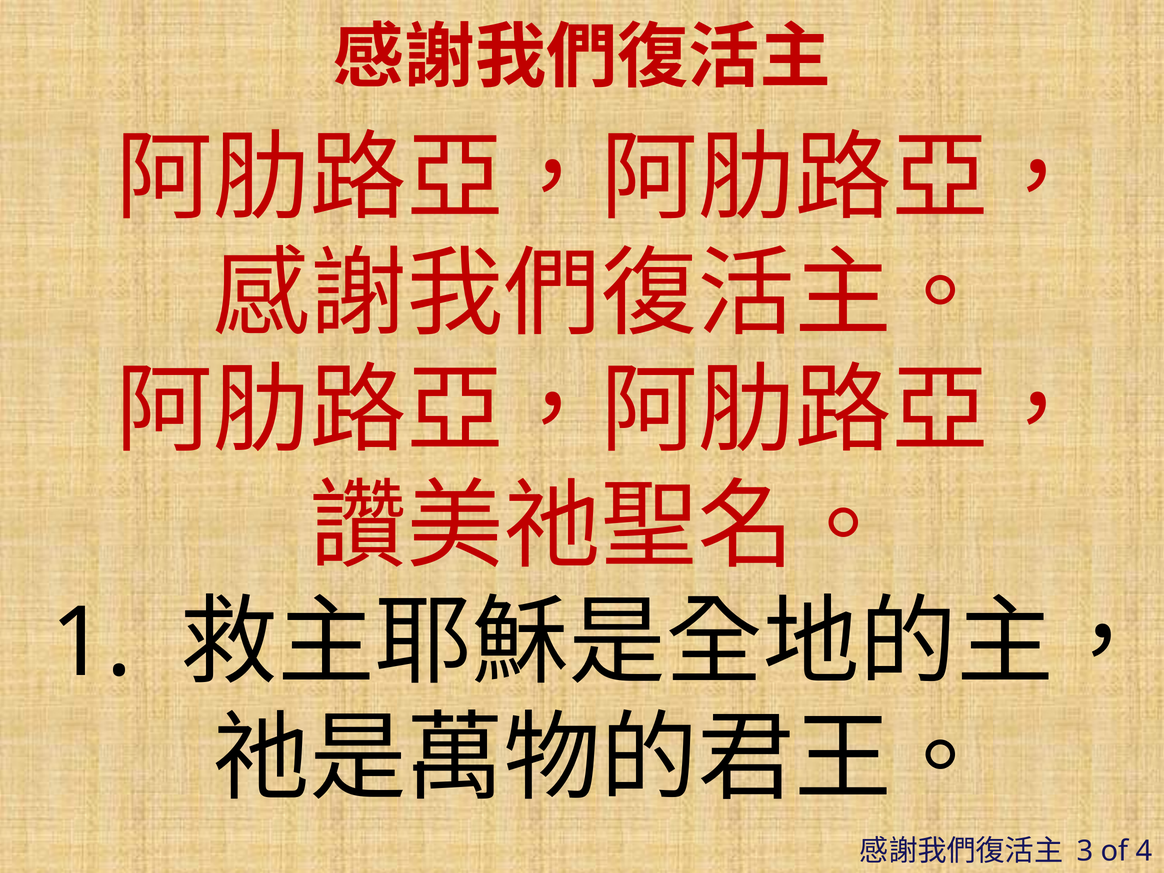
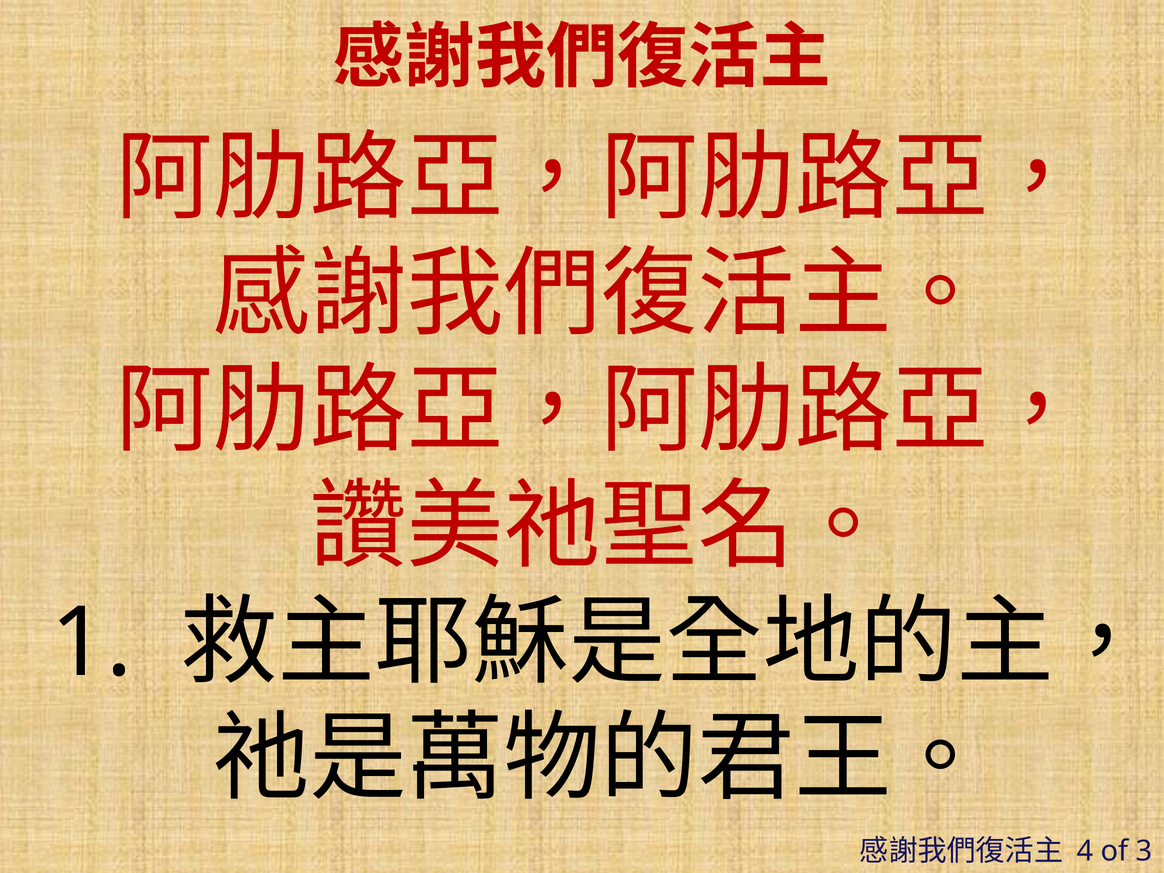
3: 3 -> 4 (1085, 851)
4: 4 -> 3 (1144, 851)
